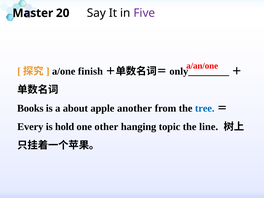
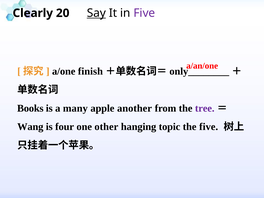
Master: Master -> Clearly (33, 13)
Say underline: none -> present (96, 13)
about: about -> many (75, 108)
tree colour: blue -> purple (205, 108)
Every: Every -> Wang (30, 127)
hold: hold -> four (65, 127)
the line: line -> five (209, 127)
